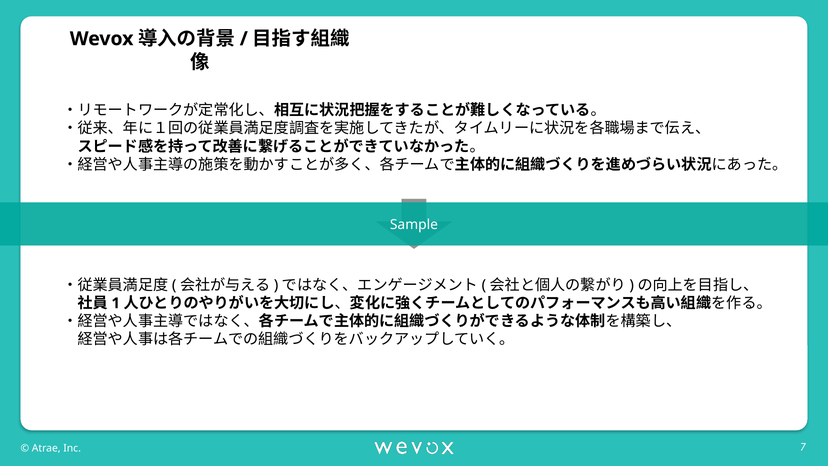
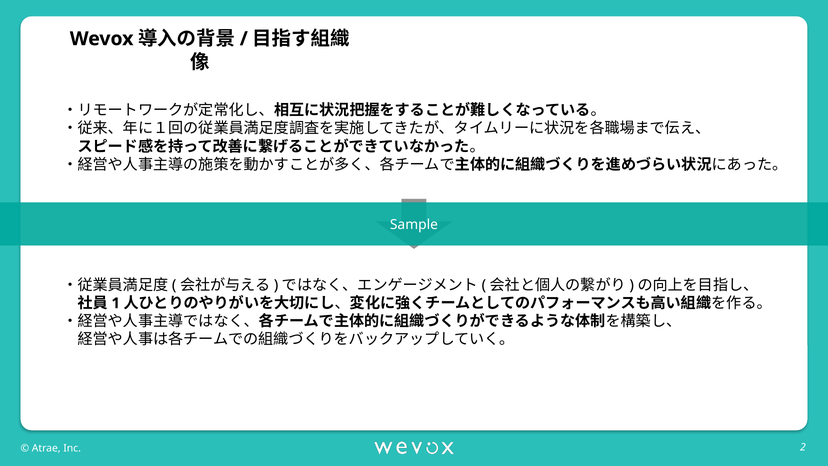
7: 7 -> 2 (803, 447)
